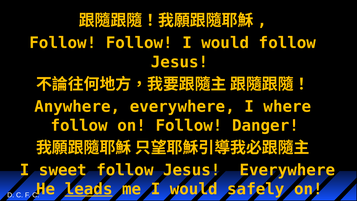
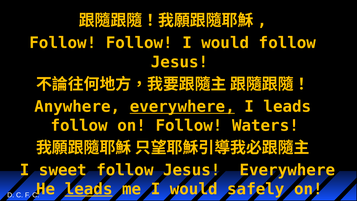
everywhere underline: none -> present (182, 106)
I where: where -> leads (287, 106)
Danger: Danger -> Waters (265, 125)
